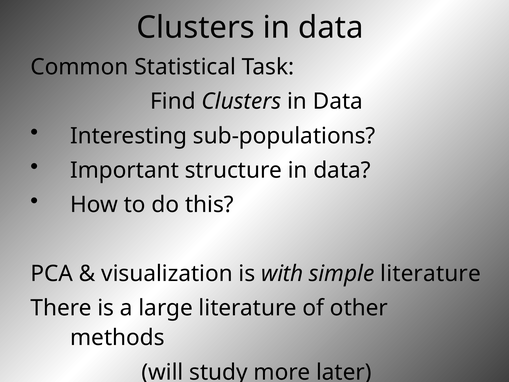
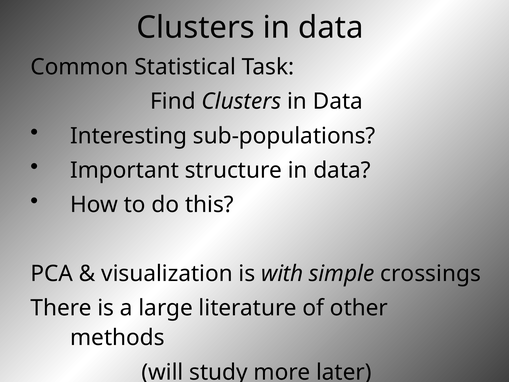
simple literature: literature -> crossings (431, 273)
